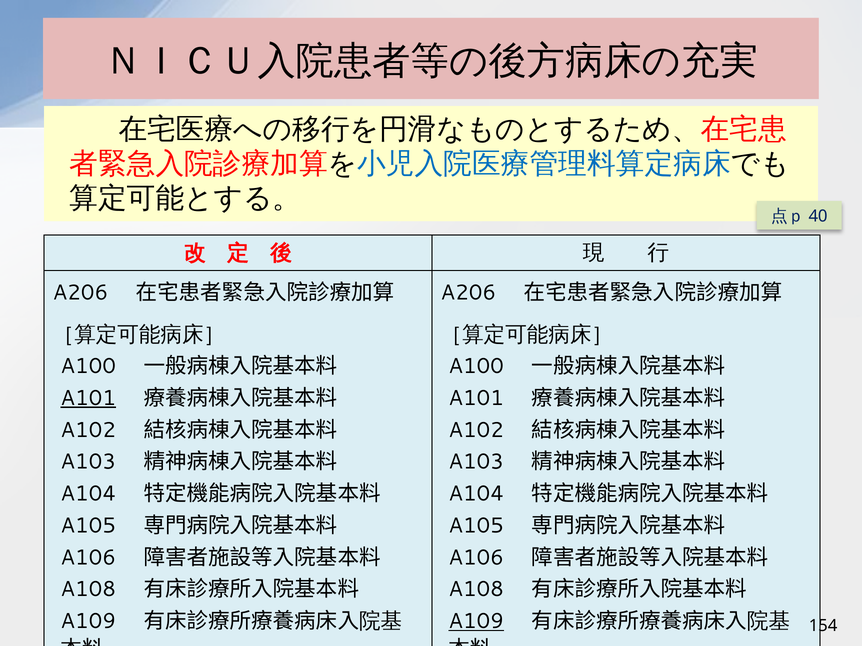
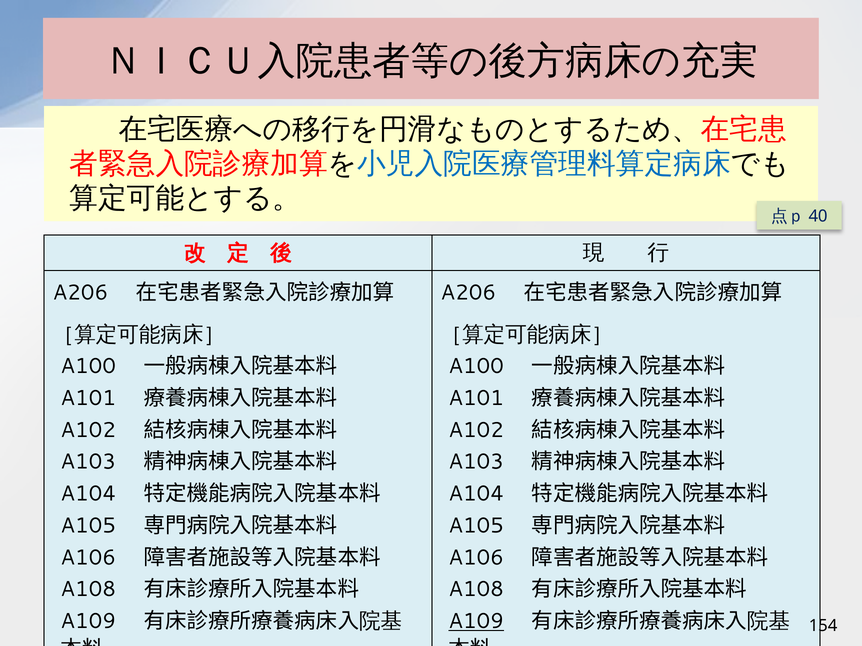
A101 underline: present -> none (88, 398)
